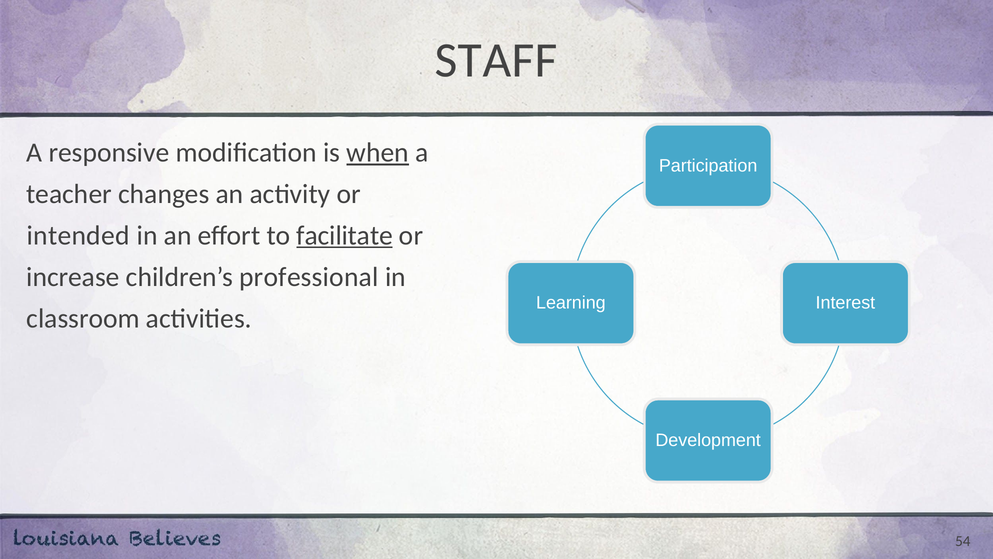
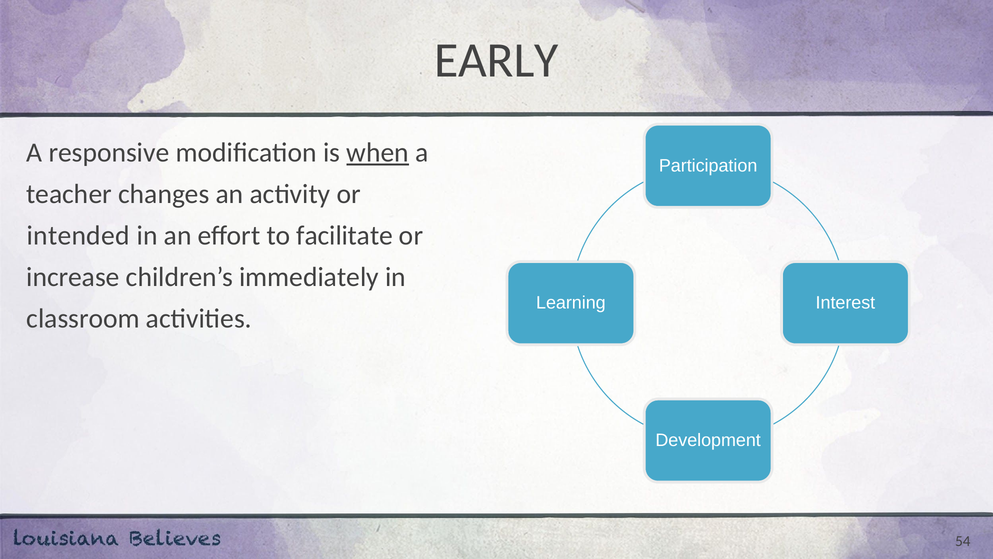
STAFF: STAFF -> EARLY (496, 60)
facilitate underline: present -> none (345, 235)
professional: professional -> immediately (309, 277)
